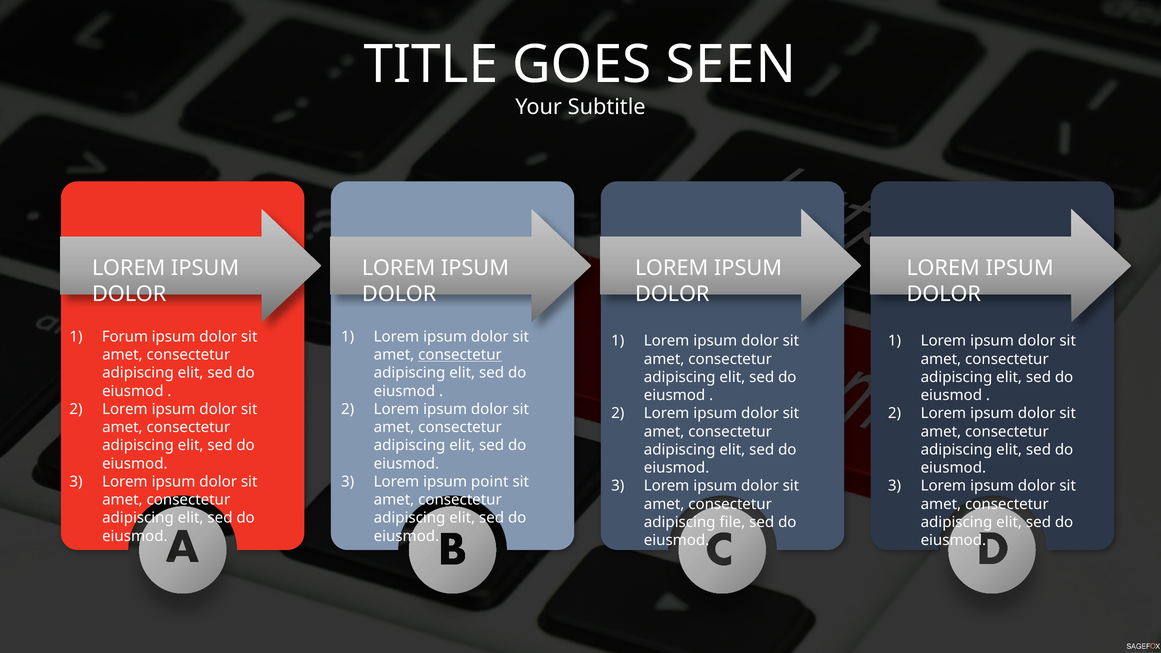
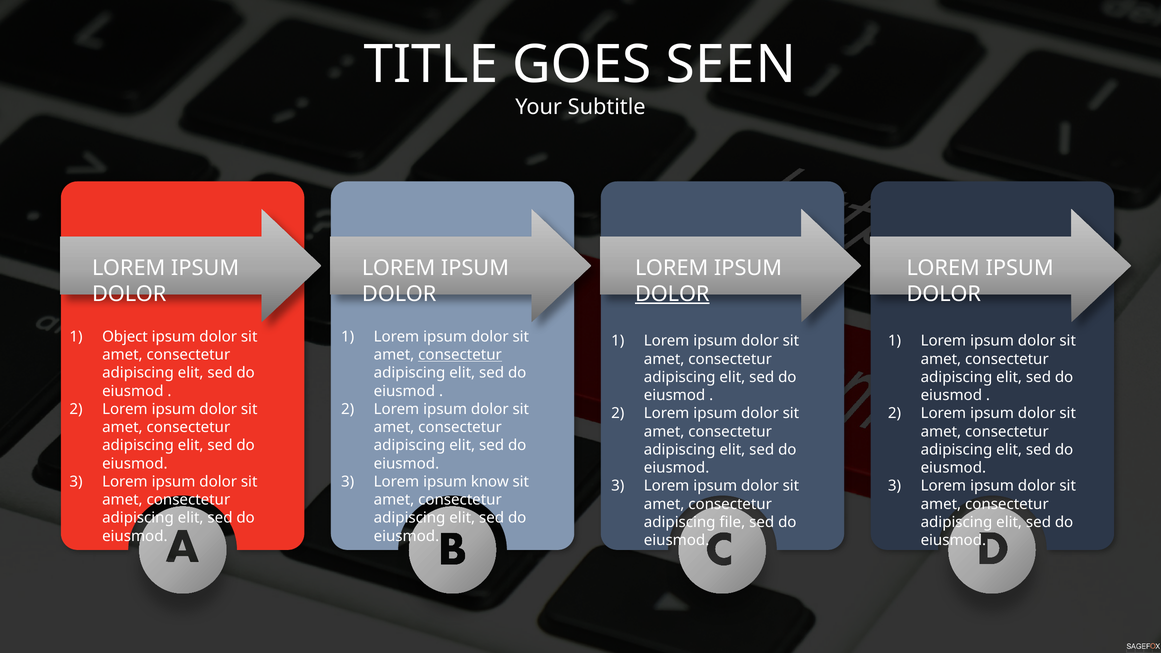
DOLOR underline: none -> present (672, 294)
Forum: Forum -> Object (125, 337)
point: point -> know (490, 482)
